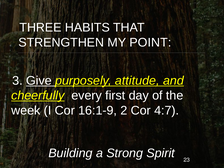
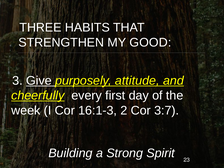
POINT: POINT -> GOOD (150, 42)
16:1-9: 16:1-9 -> 16:1-3 (98, 110)
4:7: 4:7 -> 3:7 (167, 110)
